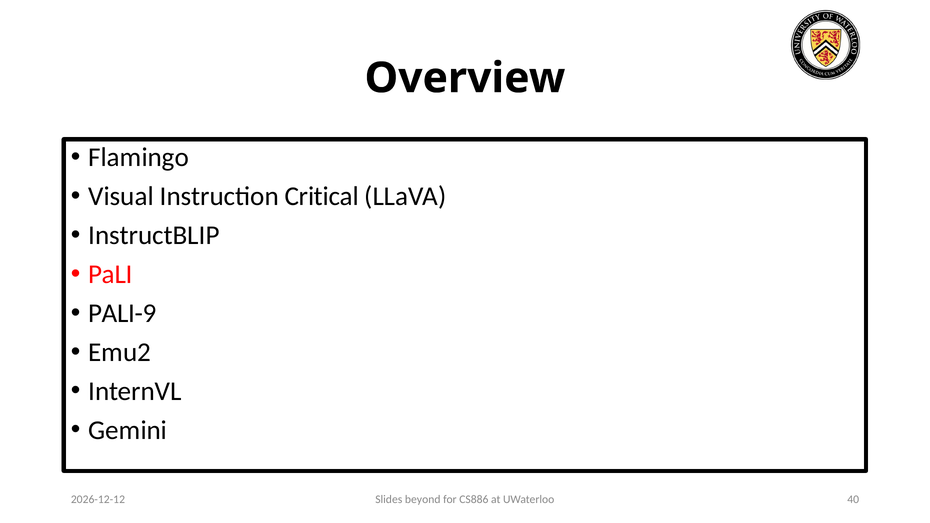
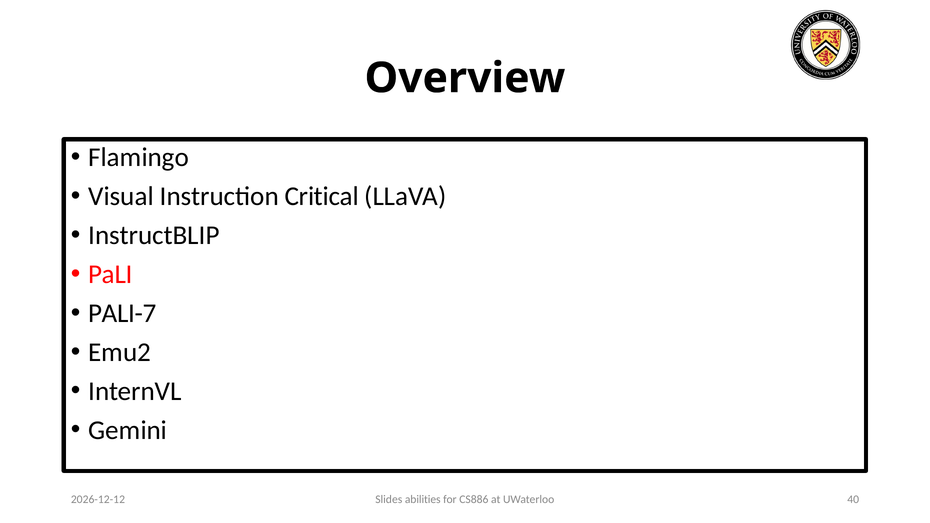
PALI-9: PALI-9 -> PALI-7 (122, 313)
beyond: beyond -> abilities (423, 499)
